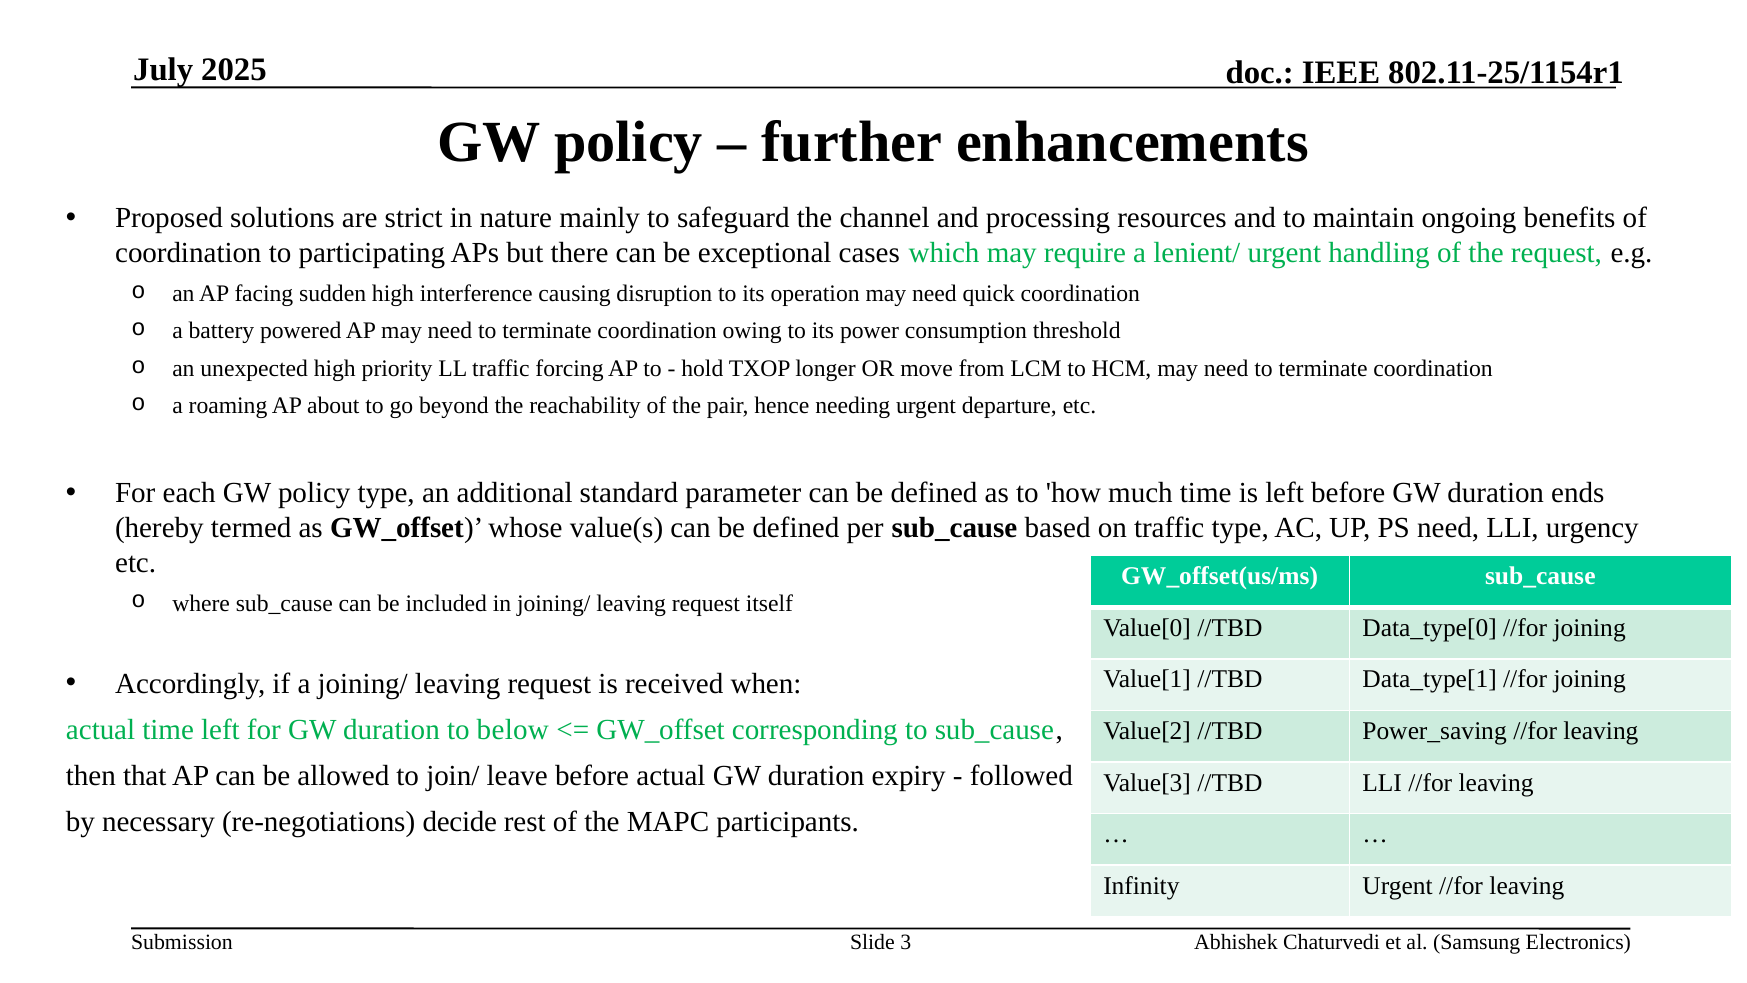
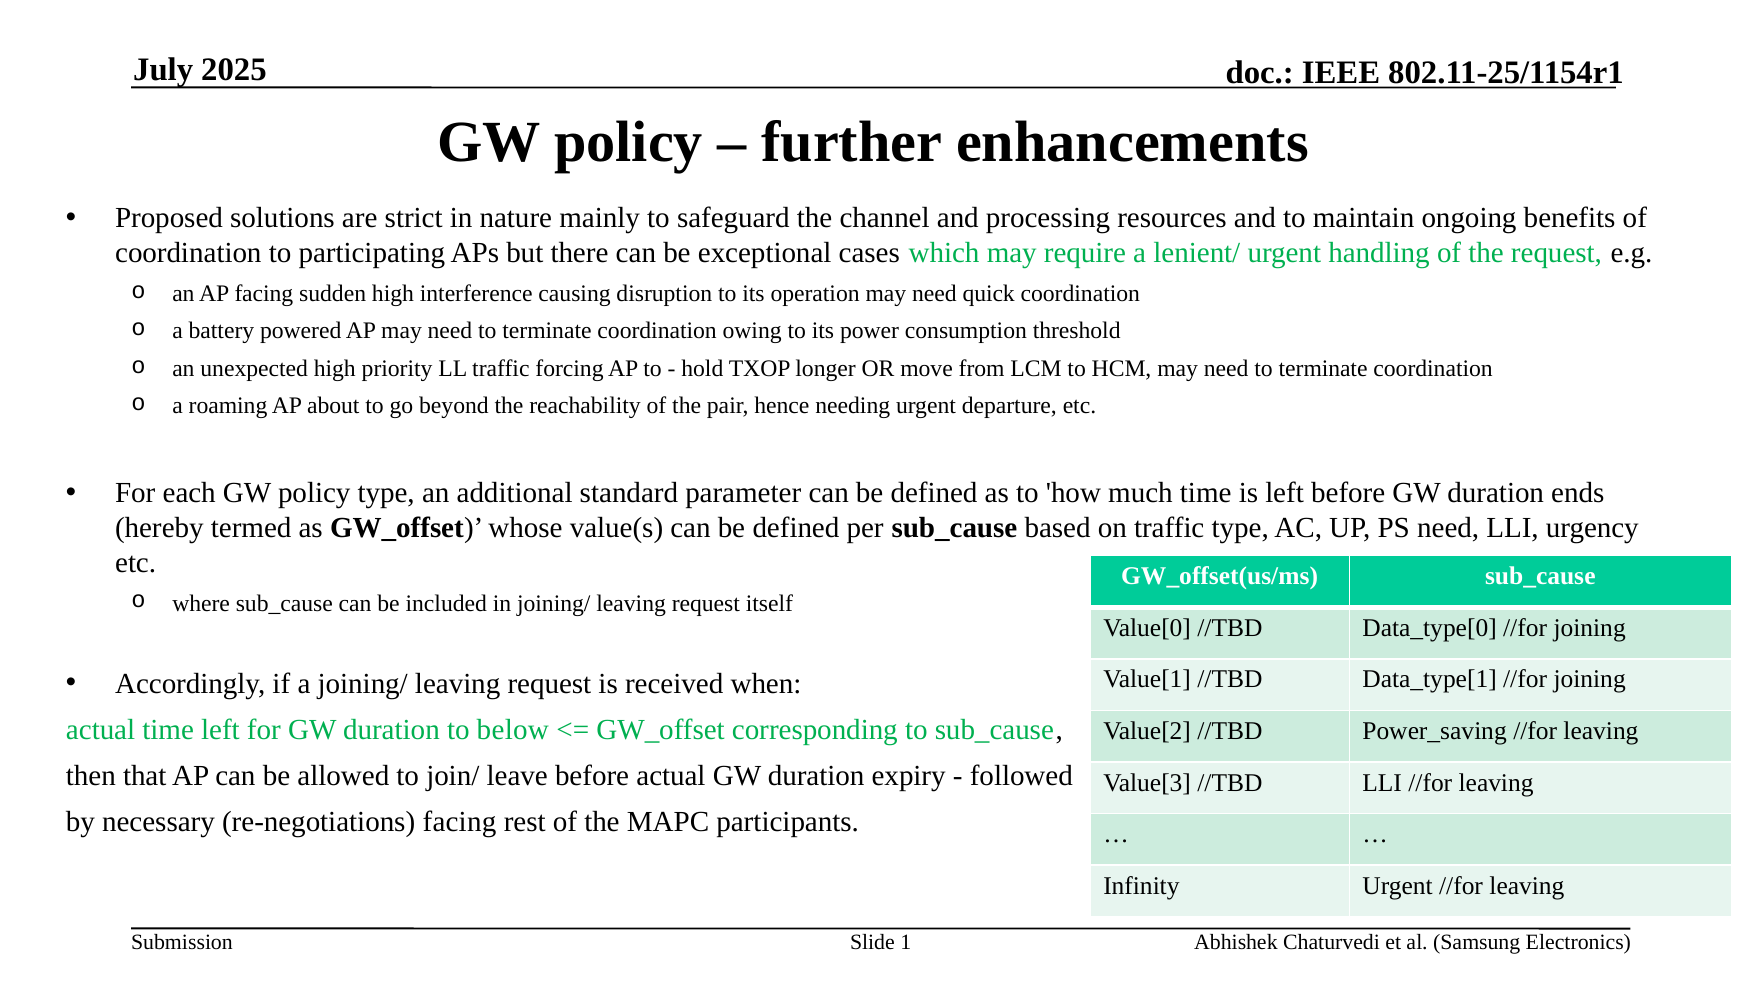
re-negotiations decide: decide -> facing (459, 821)
3: 3 -> 1 (906, 942)
